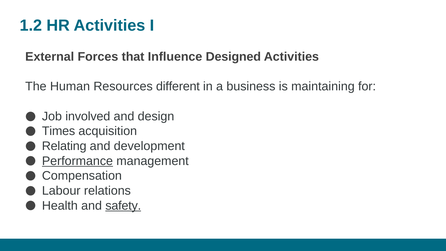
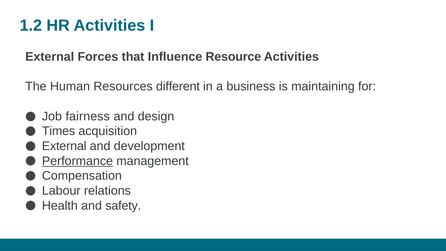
Designed: Designed -> Resource (233, 57)
involved: involved -> fairness (88, 116)
Relating: Relating -> External (64, 146)
safety underline: present -> none (123, 205)
